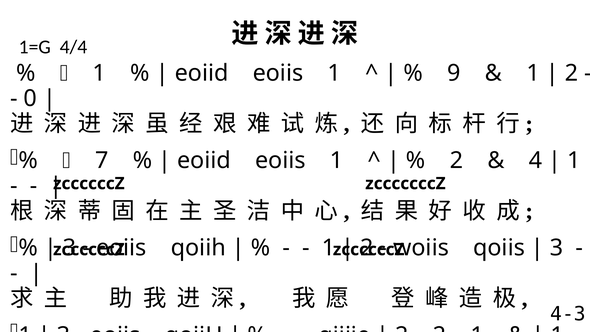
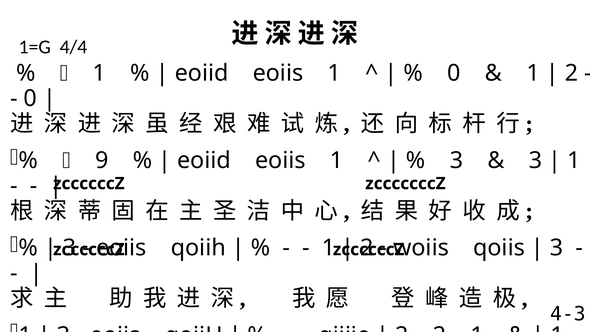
9: 9 -> 0 (454, 73)
7: 7 -> 9 (102, 160)
2: 2 -> 3 (456, 160)
4: 4 -> 3 (535, 160)
